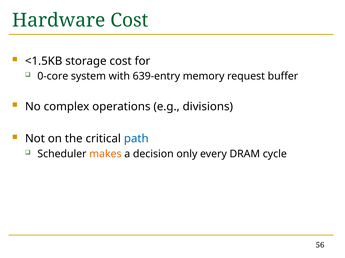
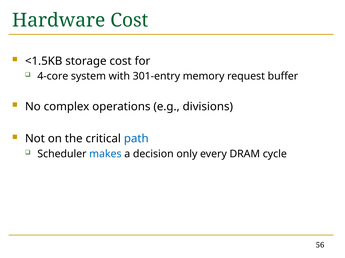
0-core: 0-core -> 4-core (53, 76)
639-entry: 639-entry -> 301-entry (156, 76)
makes colour: orange -> blue (105, 154)
